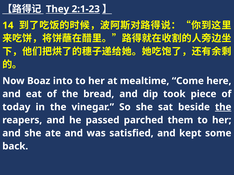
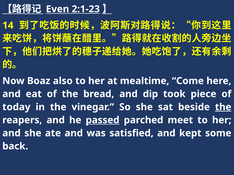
They: They -> Even (57, 9)
into: into -> also (63, 81)
passed underline: none -> present (103, 120)
them: them -> meet (180, 120)
